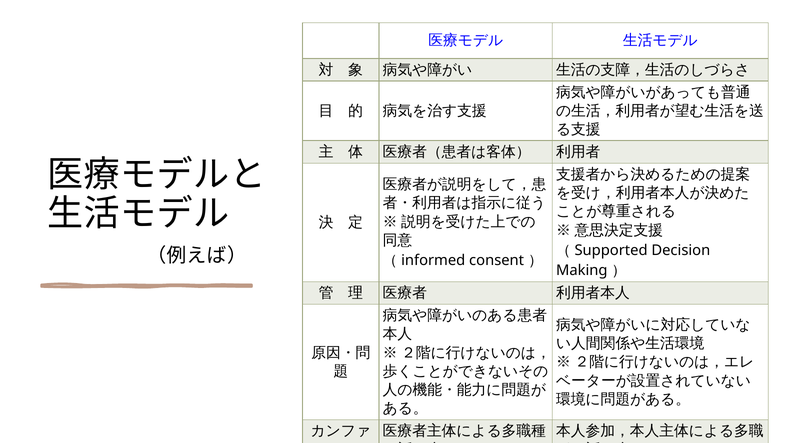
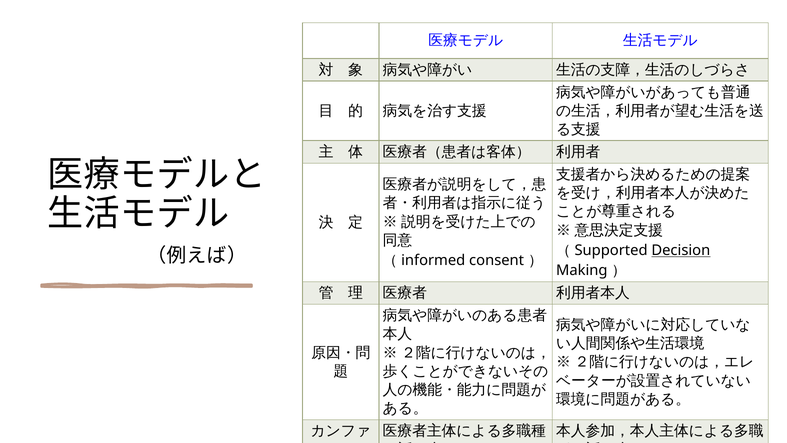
Decision underline: none -> present (681, 250)
